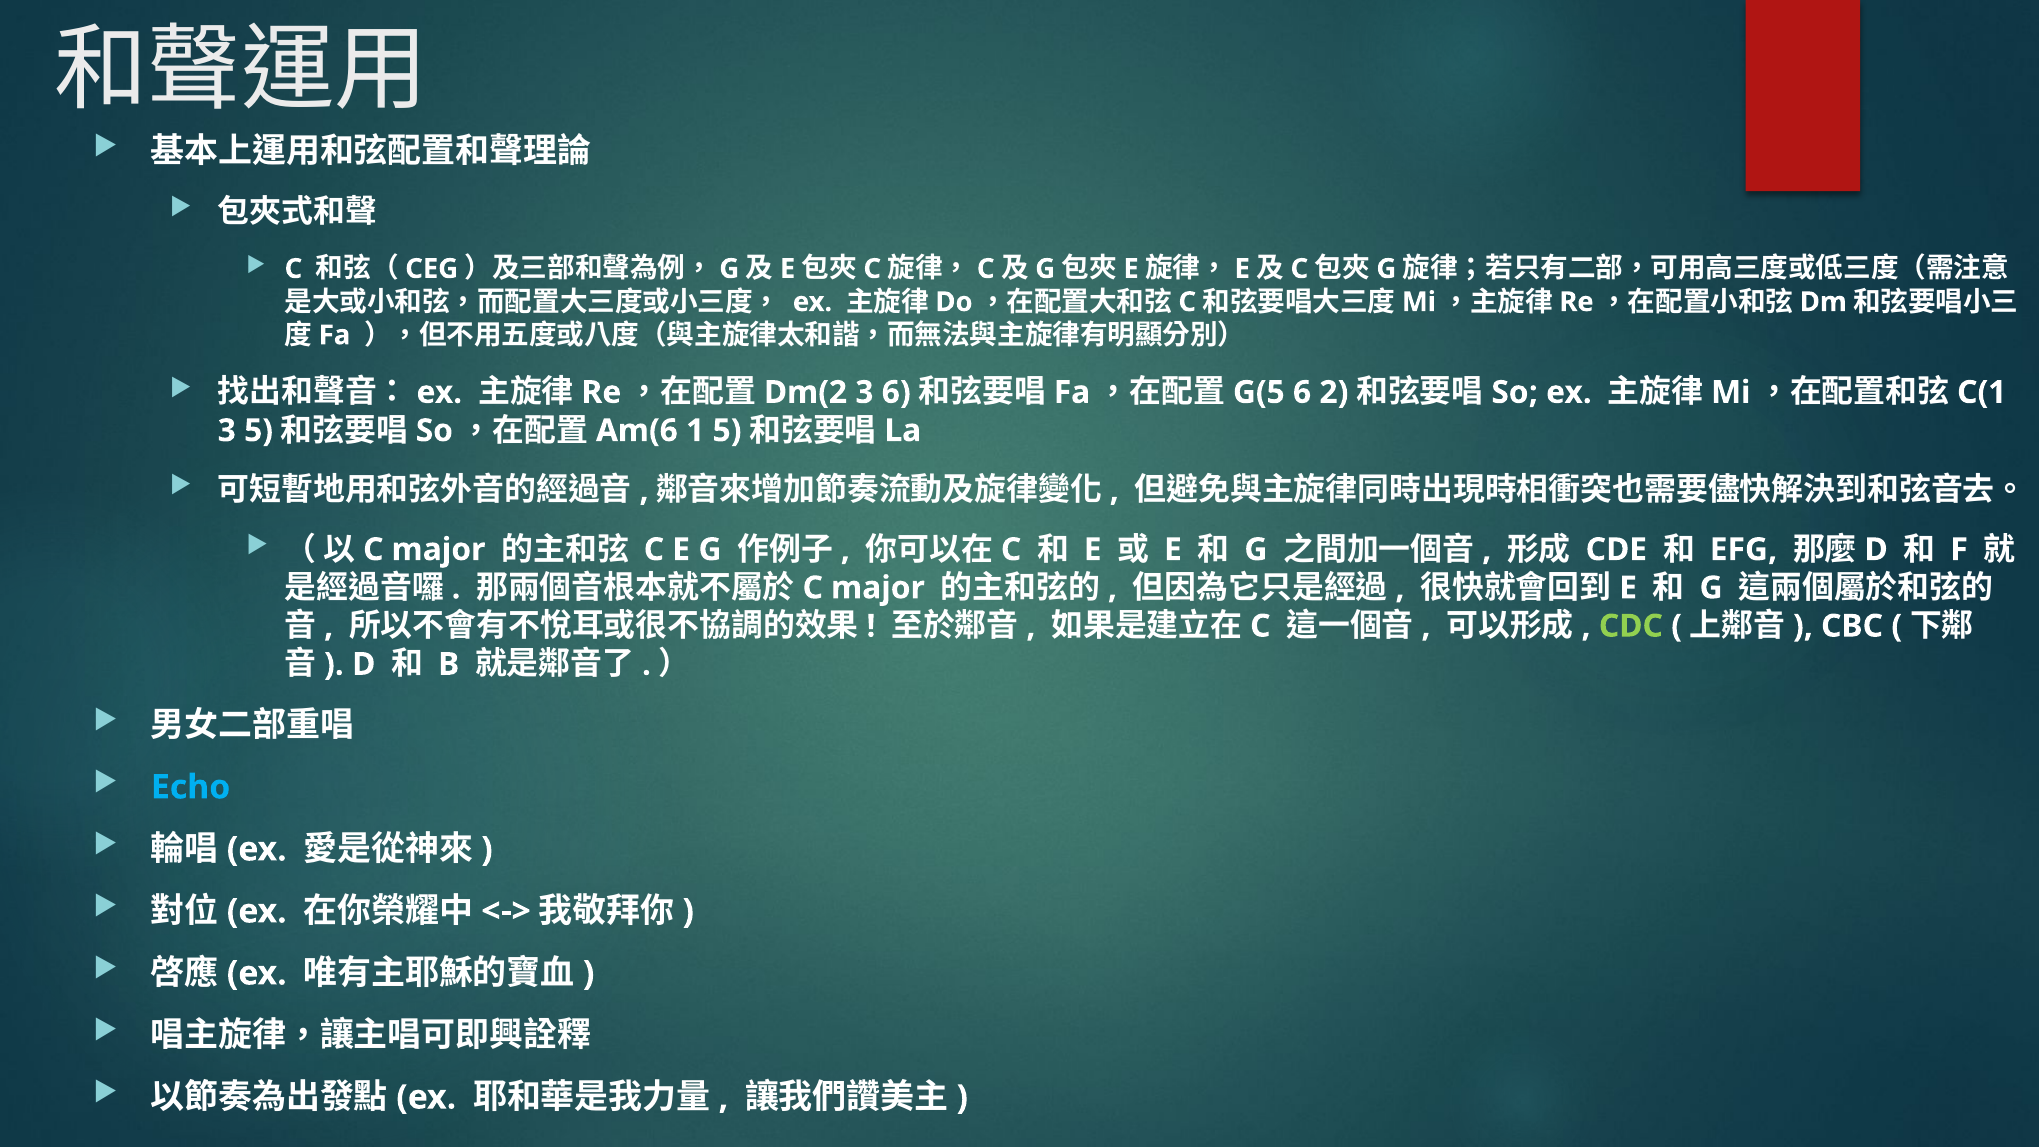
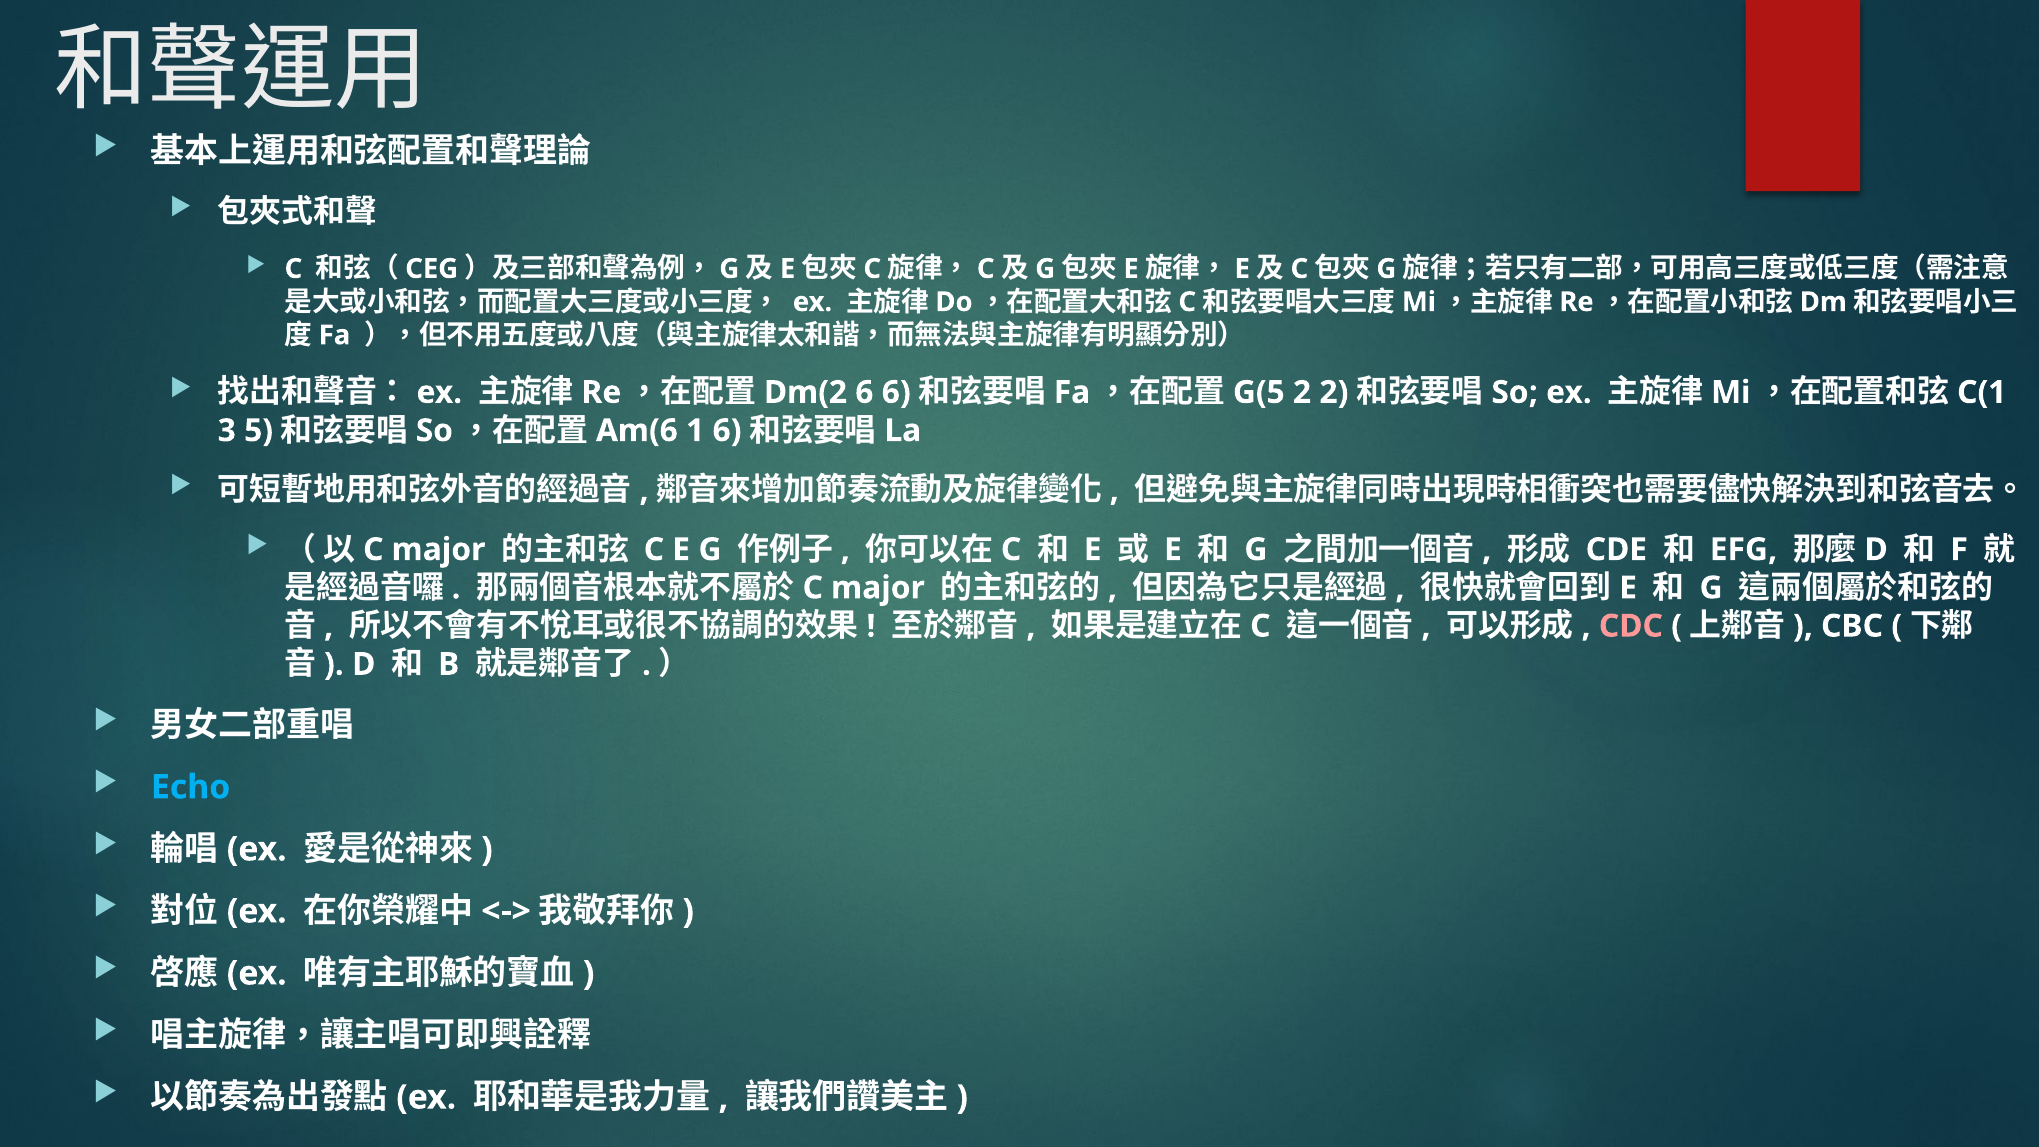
3: 3 -> 6 (864, 392)
6: 6 -> 2 (1302, 392)
1 5: 5 -> 6 (727, 431)
CDC colour: light green -> pink (1631, 626)
